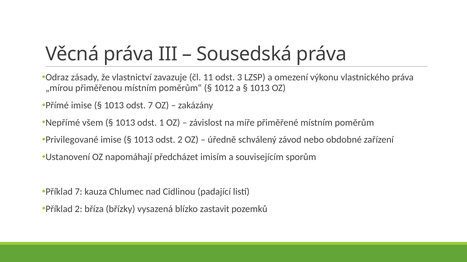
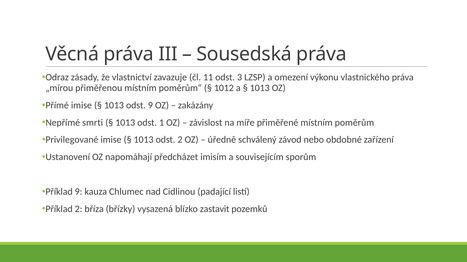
odst 7: 7 -> 9 (150, 105)
všem: všem -> smrti (93, 123)
Příklad 7: 7 -> 9 (79, 192)
